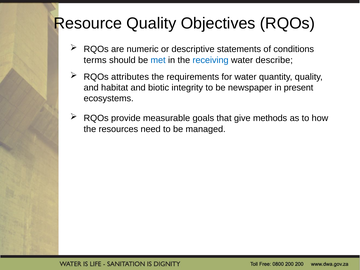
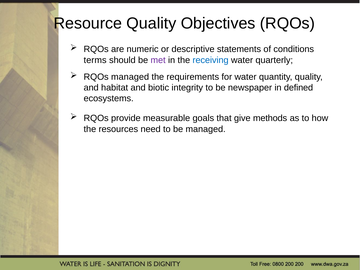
met colour: blue -> purple (158, 60)
describe: describe -> quarterly (274, 60)
RQOs attributes: attributes -> managed (130, 77)
present: present -> defined (299, 88)
